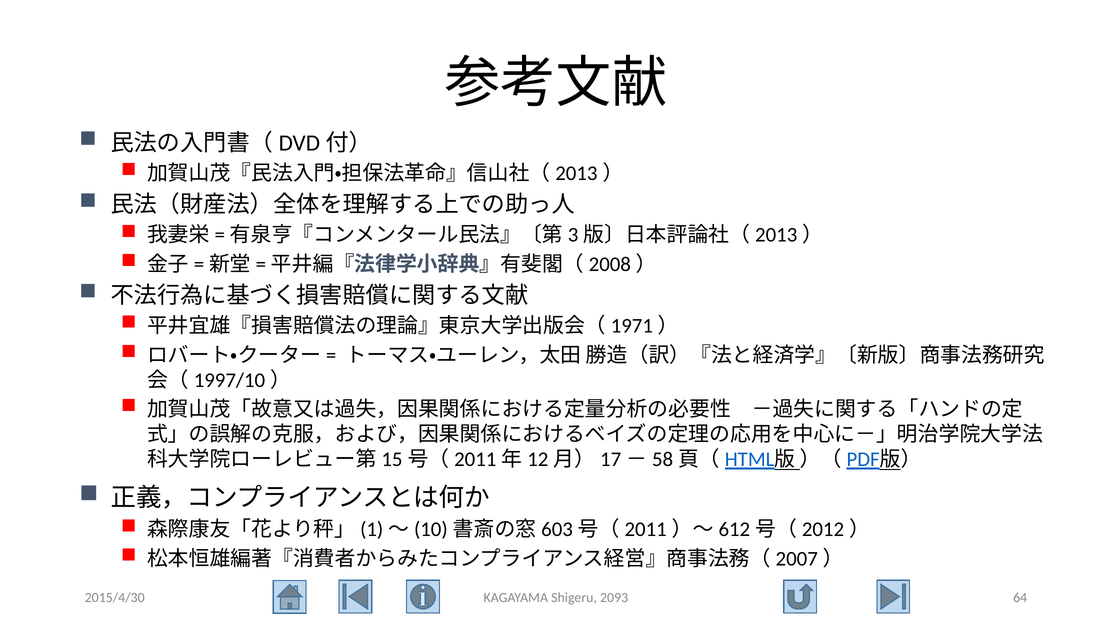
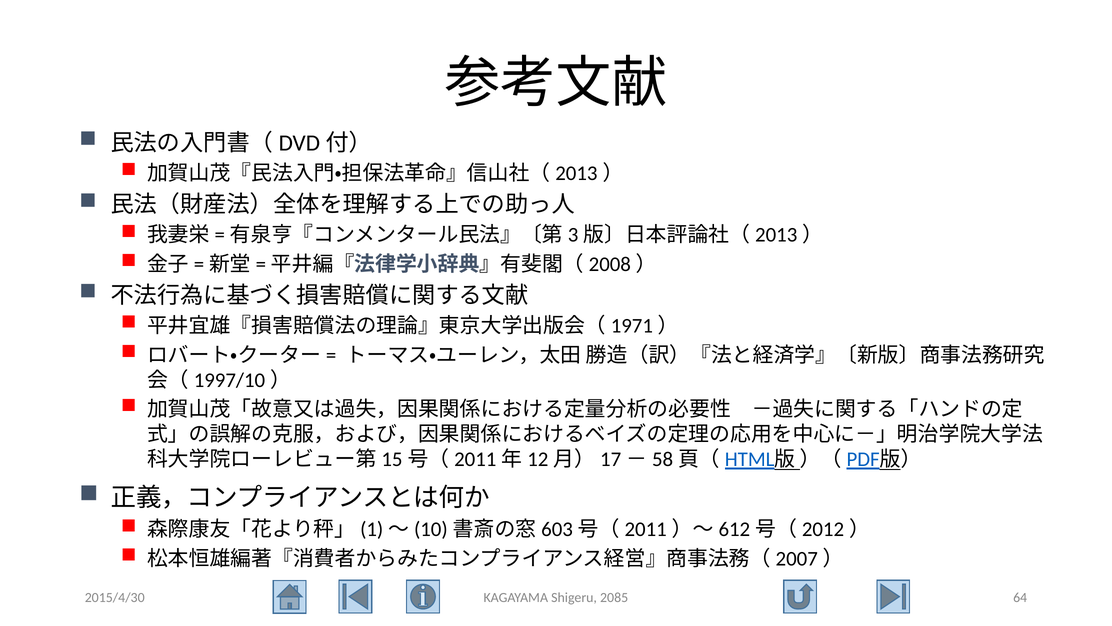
2093: 2093 -> 2085 (614, 597)
